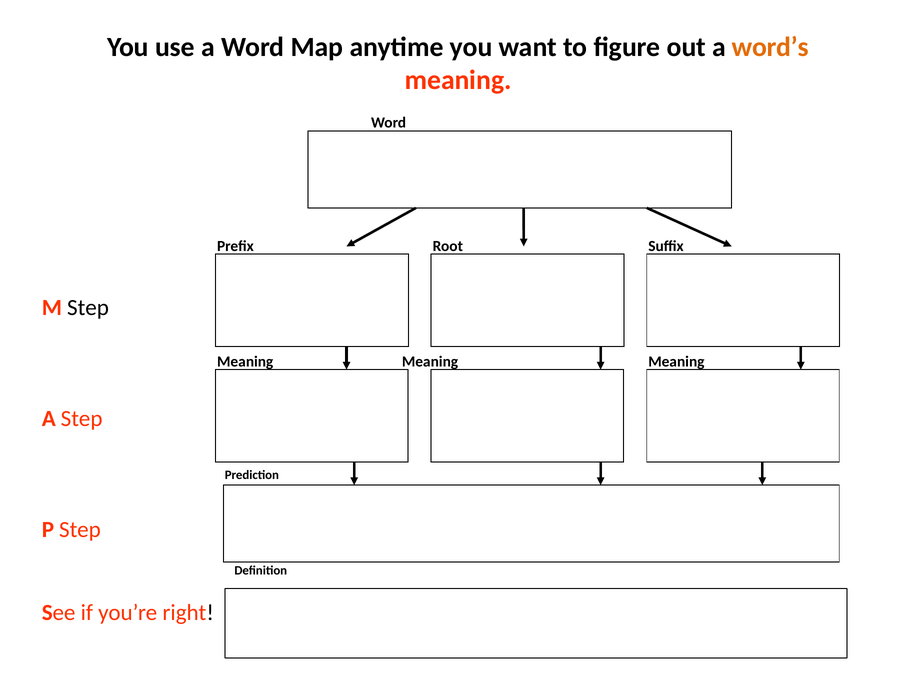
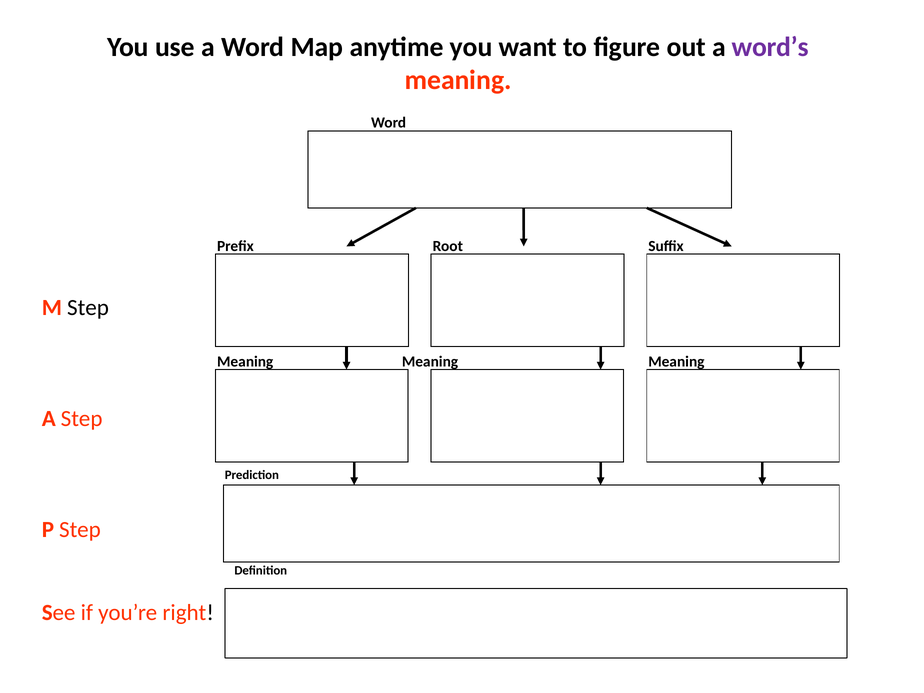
word’s colour: orange -> purple (770, 47)
